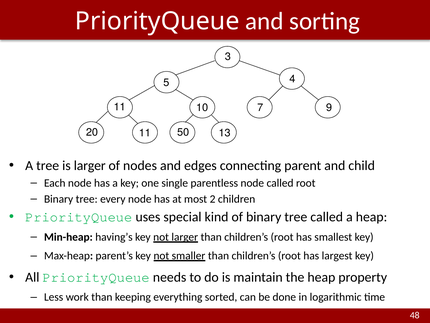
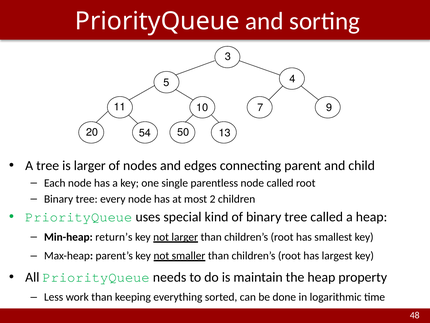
20 11: 11 -> 54 (145, 133)
having’s: having’s -> return’s (114, 237)
